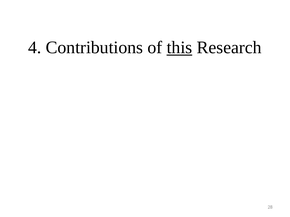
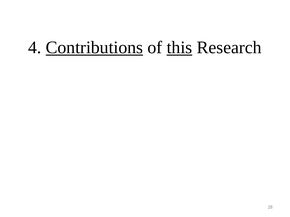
Contributions underline: none -> present (94, 48)
